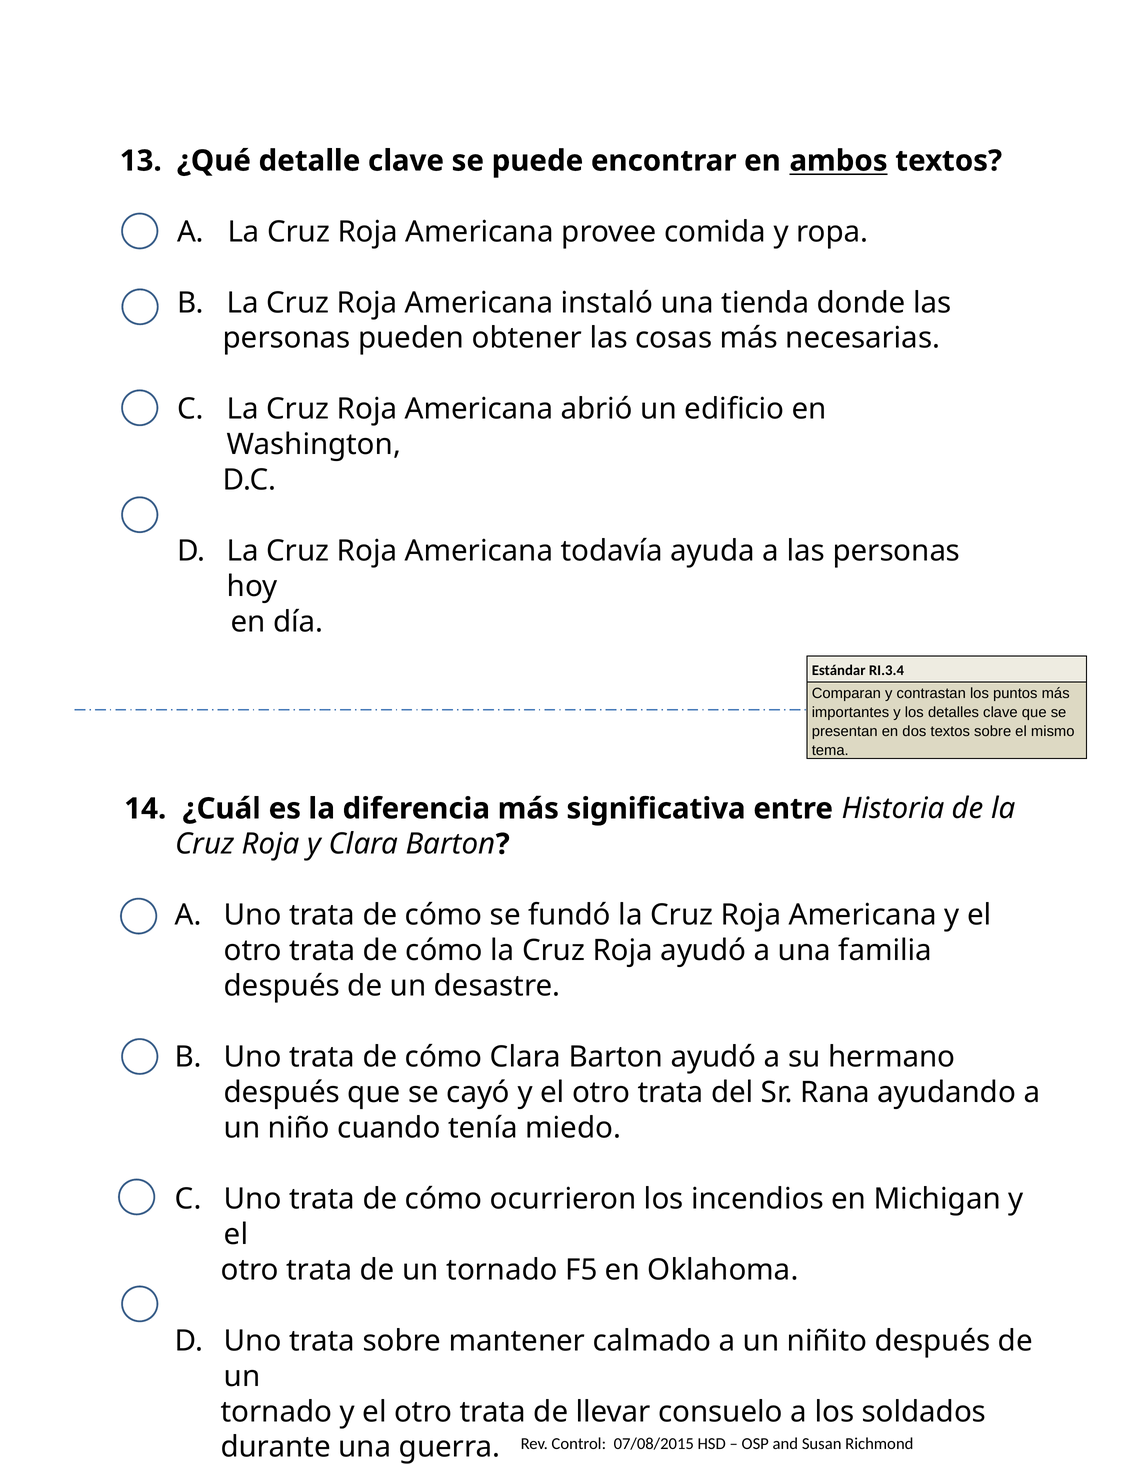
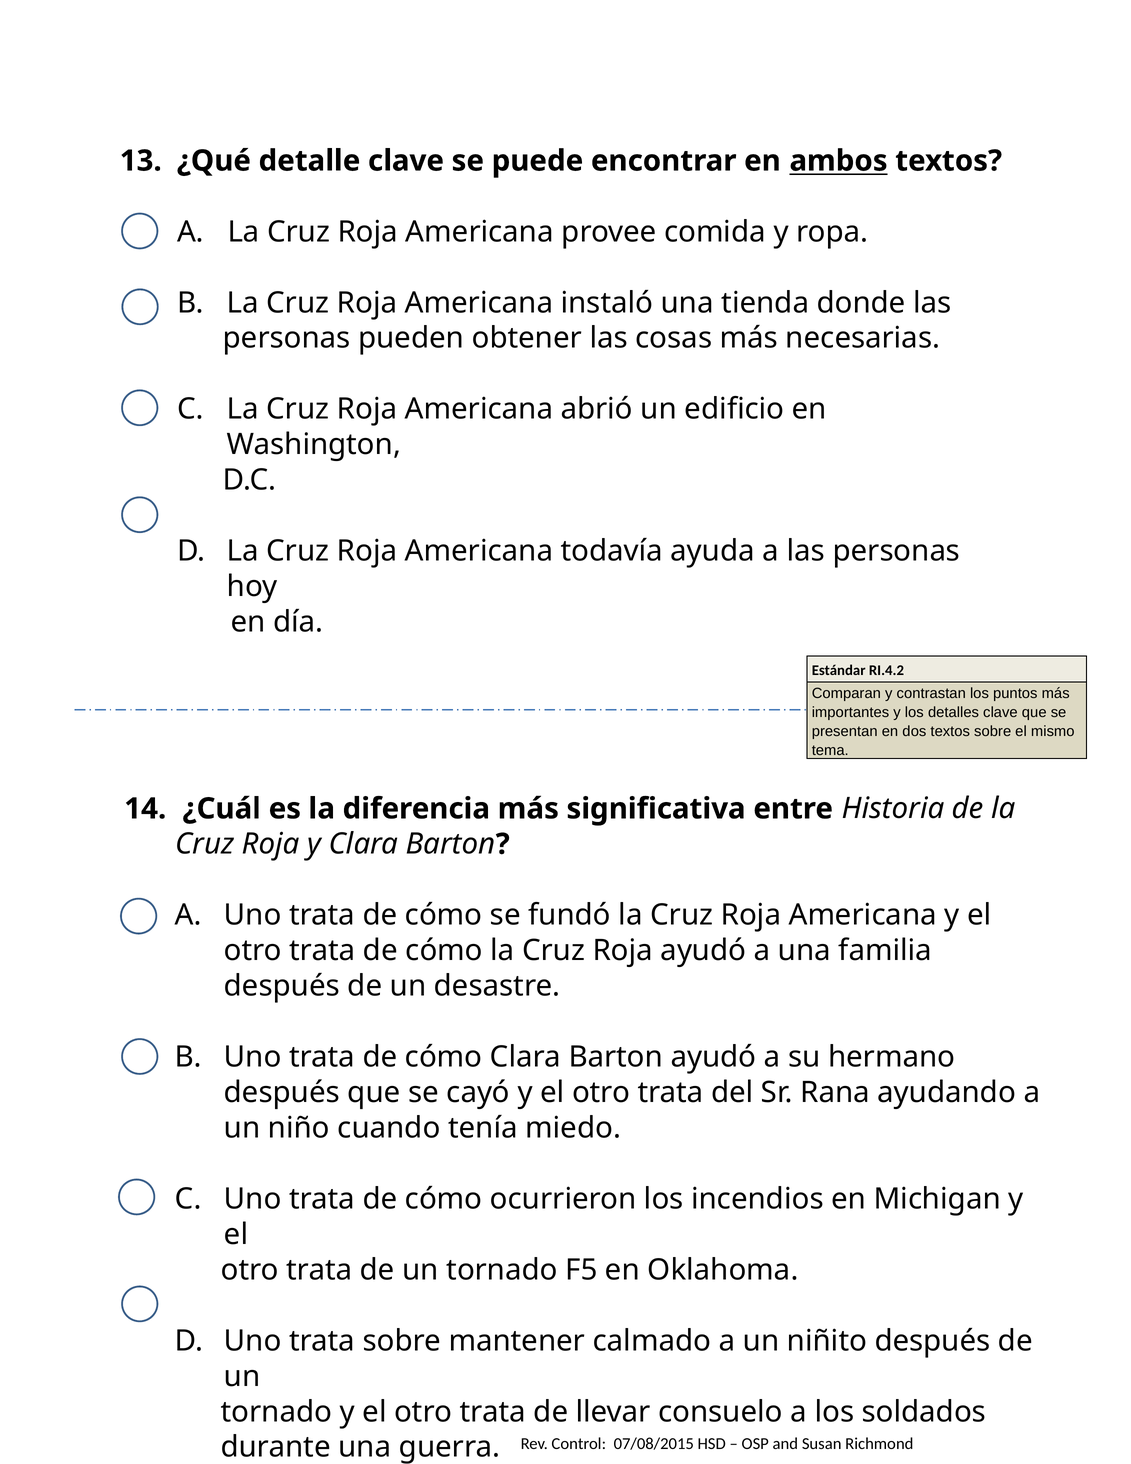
RI.3.4: RI.3.4 -> RI.4.2 (886, 670)
